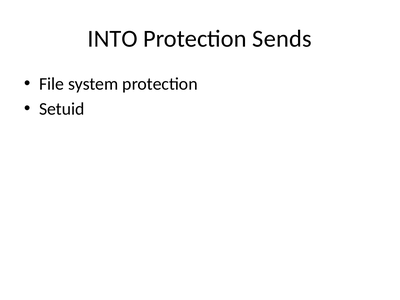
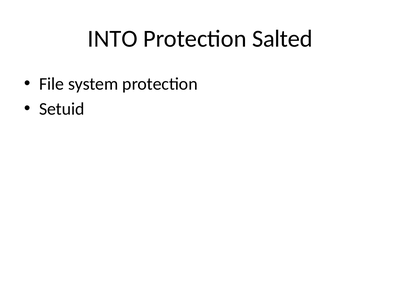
Sends: Sends -> Salted (282, 39)
